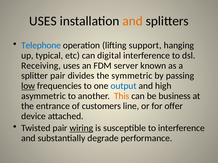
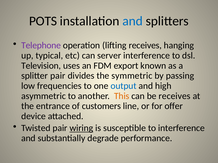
USES: USES -> POTS (43, 21)
and colour: orange -> blue (133, 21)
Telephone colour: blue -> purple (41, 46)
lifting support: support -> receives (145, 46)
digital: digital -> server (109, 56)
Receiving: Receiving -> Television (41, 66)
server: server -> export (126, 66)
low underline: present -> none (28, 86)
be business: business -> receives (175, 96)
